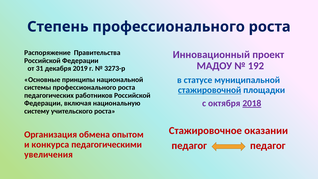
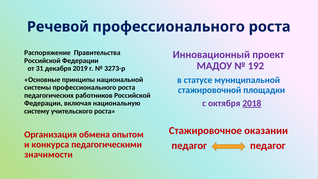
Степень: Степень -> Речевой (58, 27)
стажировочной underline: present -> none (210, 90)
увеличения: увеличения -> значимости (48, 154)
